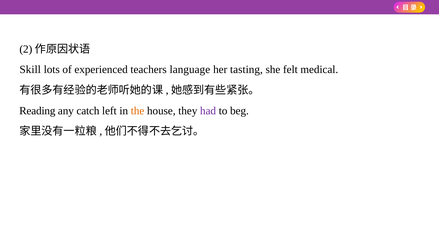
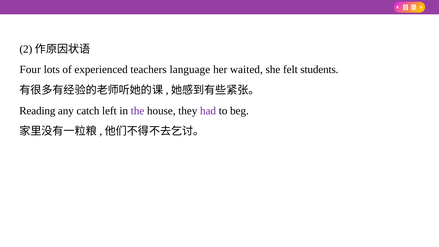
Skill: Skill -> Four (30, 70)
tasting: tasting -> waited (246, 70)
medical: medical -> students (319, 70)
the colour: orange -> purple (138, 111)
